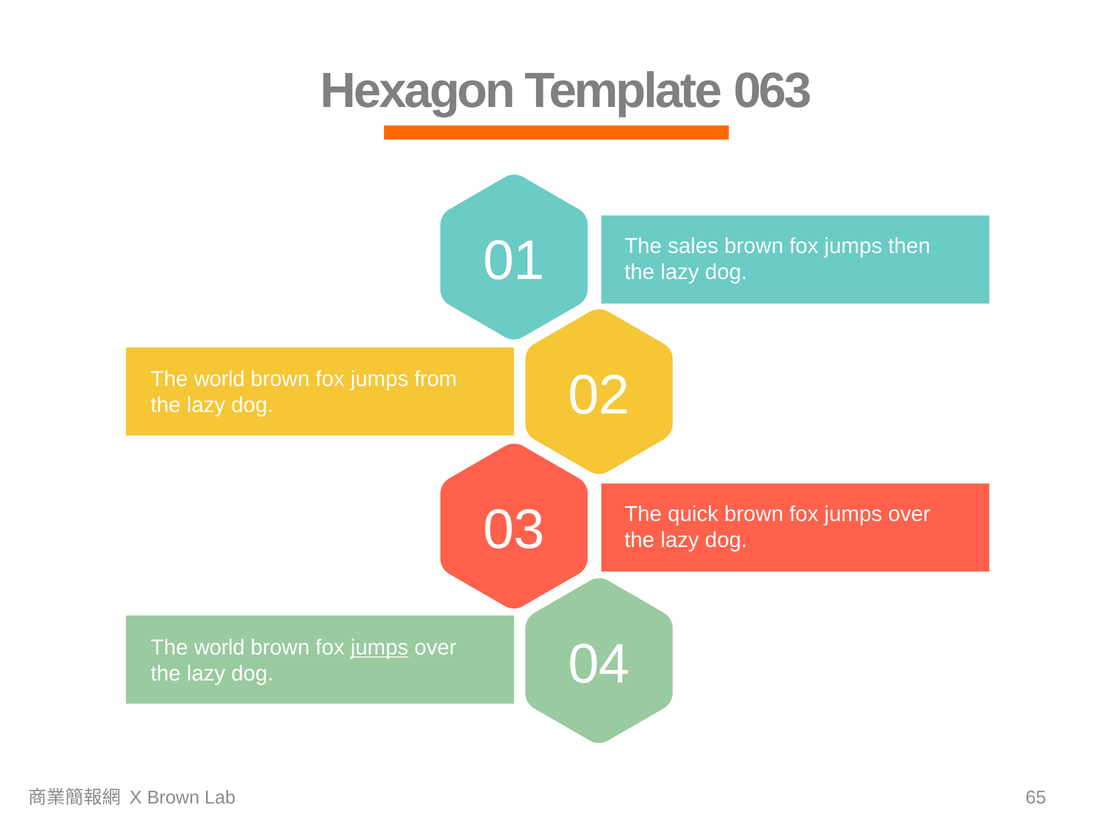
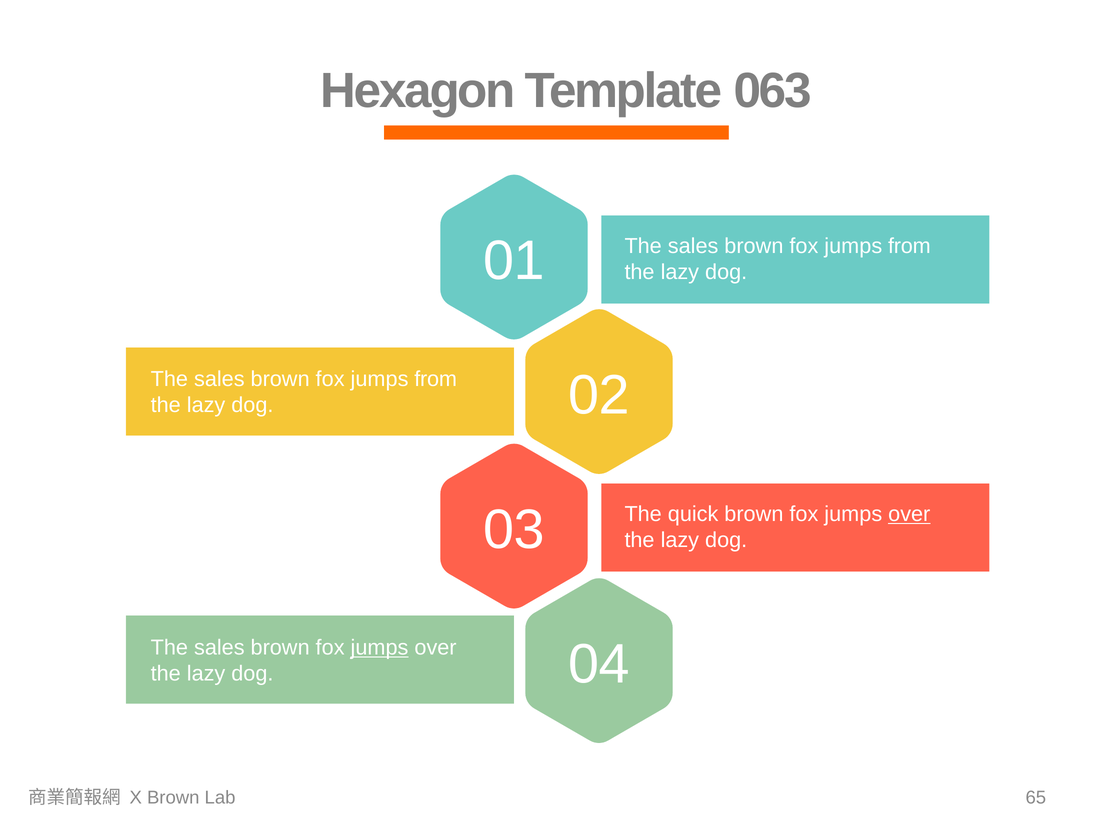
then: then -> from (909, 246)
world: world -> sales (219, 379)
over underline: none -> present (909, 514)
world: world -> sales (219, 648)
